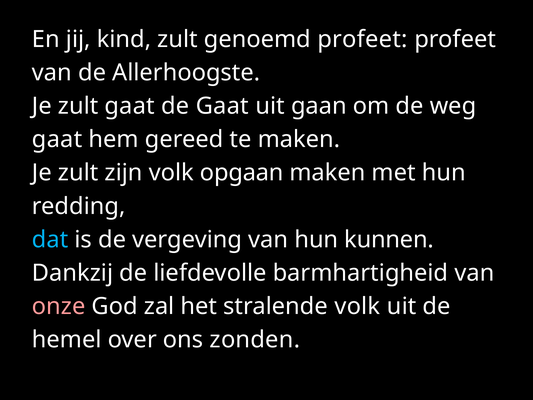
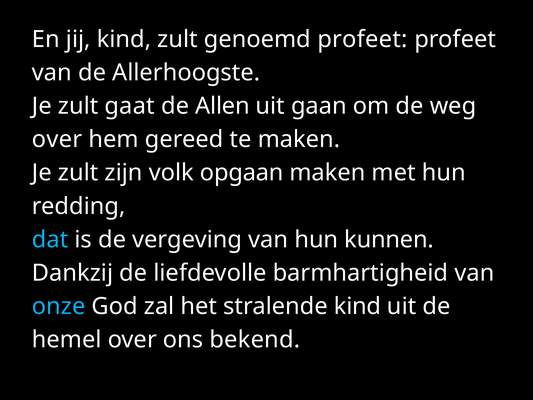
de Gaat: Gaat -> Allen (222, 106)
gaat: gaat -> over (57, 139)
onze colour: pink -> light blue (59, 306)
stralende volk: volk -> kind (358, 306)
zonden: zonden -> bekend (255, 339)
